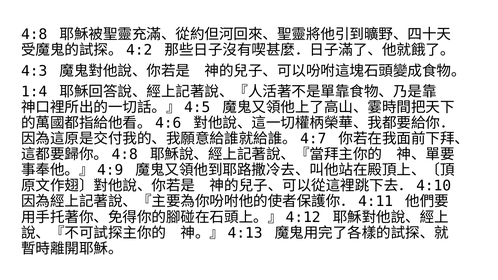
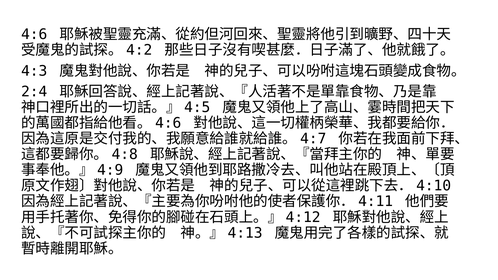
4:8: 4:8 -> 4:6 (34, 34)
1:4: 1:4 -> 2:4 (34, 92)
